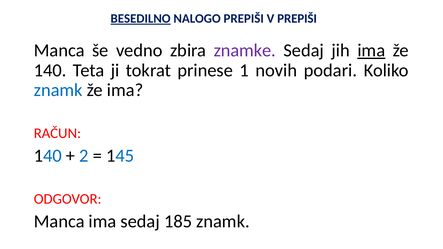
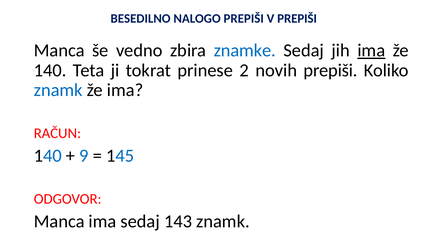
BESEDILNO underline: present -> none (141, 19)
znamke colour: purple -> blue (245, 50)
1: 1 -> 2 (244, 70)
novih podari: podari -> prepiši (331, 70)
2: 2 -> 9 (84, 156)
185: 185 -> 143 (178, 222)
